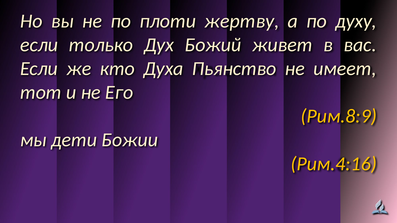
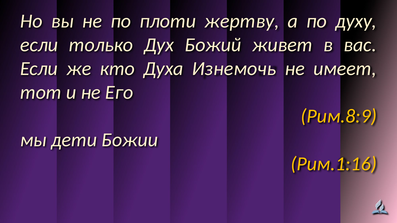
Пьянство: Пьянство -> Изнемочь (234, 69)
Рим.4:16: Рим.4:16 -> Рим.1:16 (334, 164)
